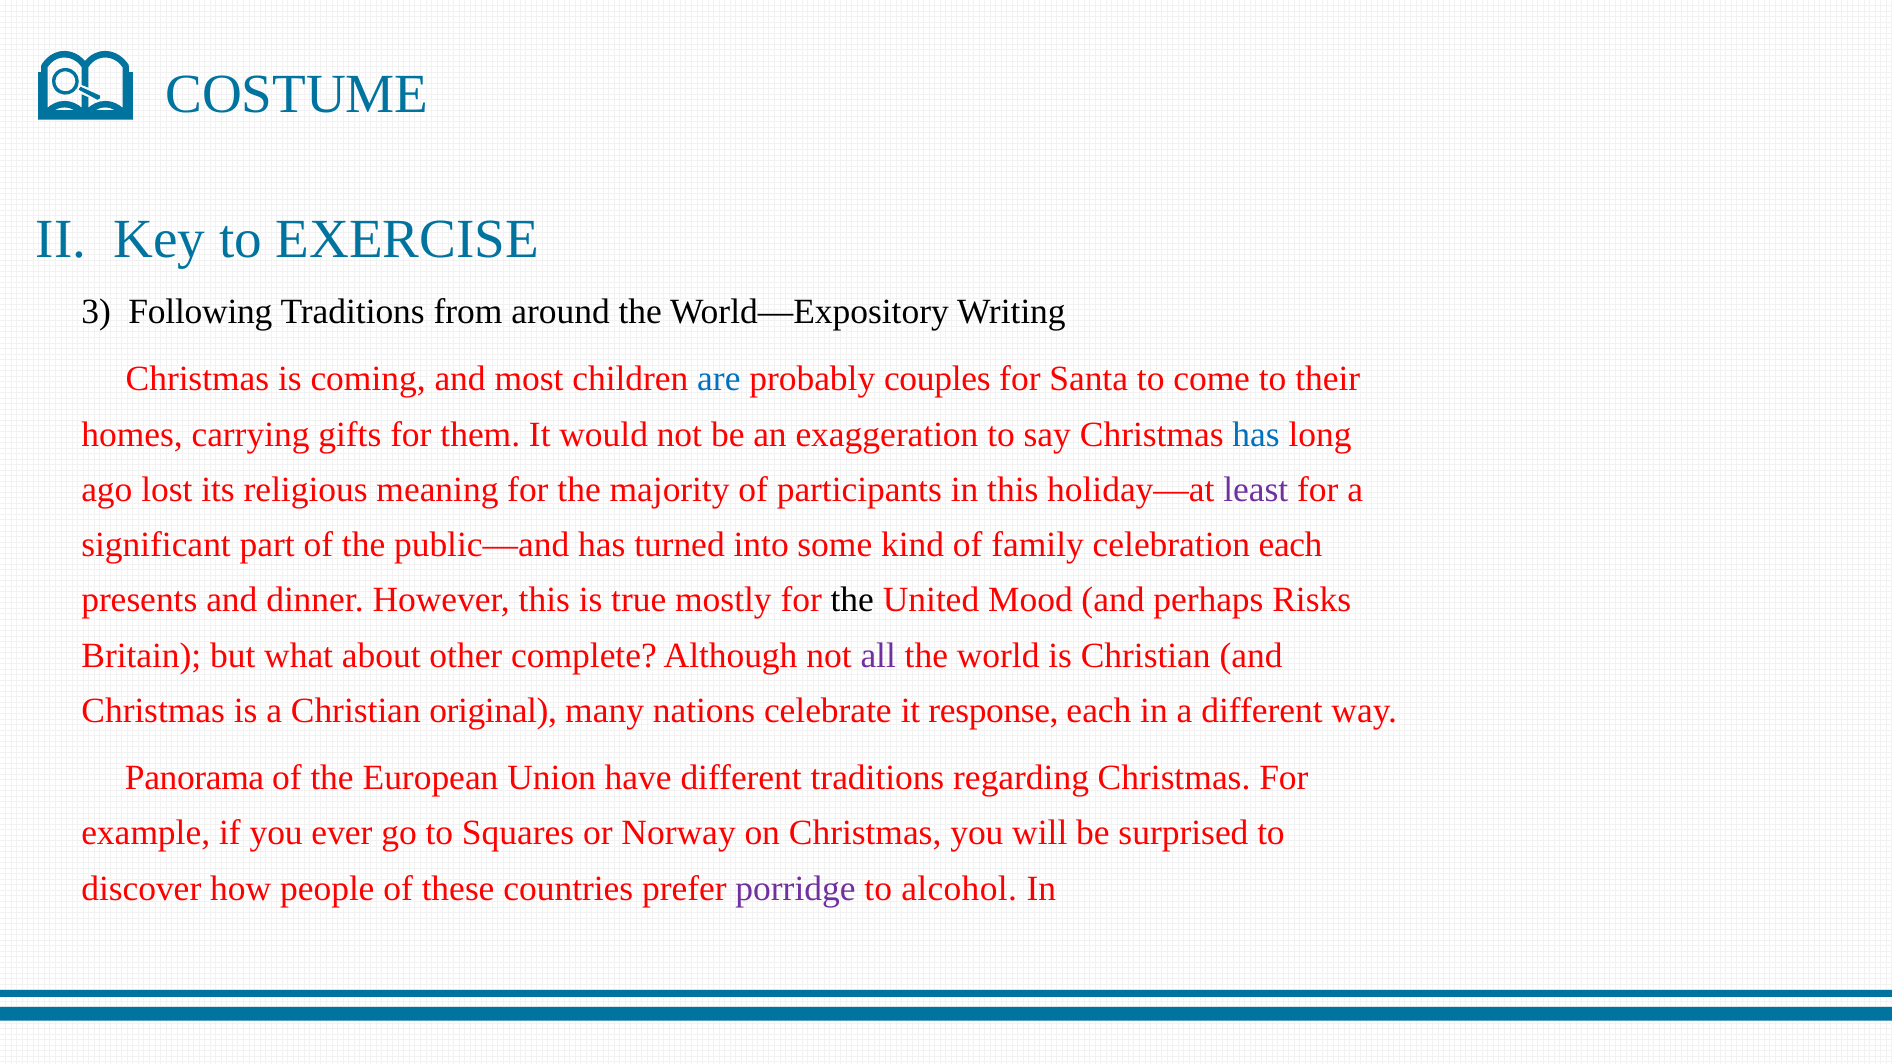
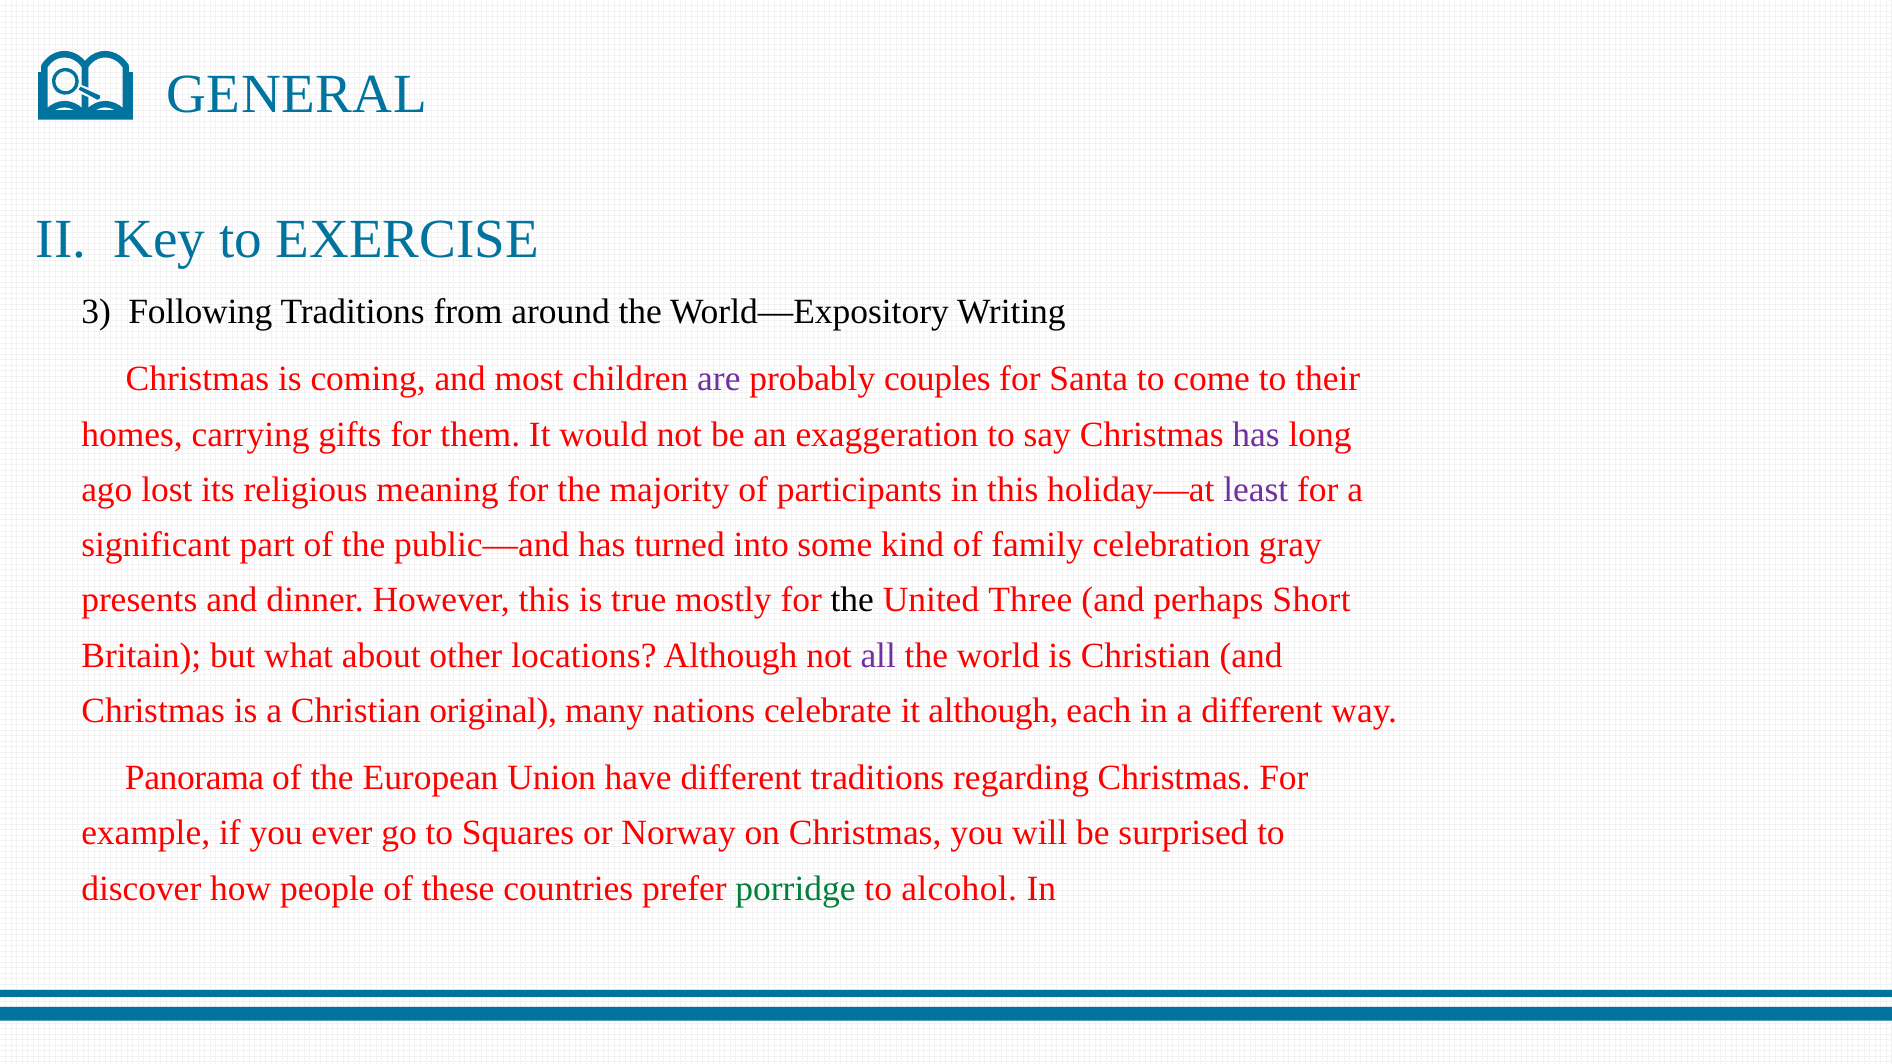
COSTUME: COSTUME -> GENERAL (297, 94)
are colour: blue -> purple (719, 379)
has colour: blue -> purple (1256, 434)
celebration each: each -> gray (1290, 545)
Mood: Mood -> Three (1030, 600)
Risks: Risks -> Short (1312, 600)
complete: complete -> locations (584, 656)
it response: response -> although (994, 711)
porridge colour: purple -> green (795, 889)
